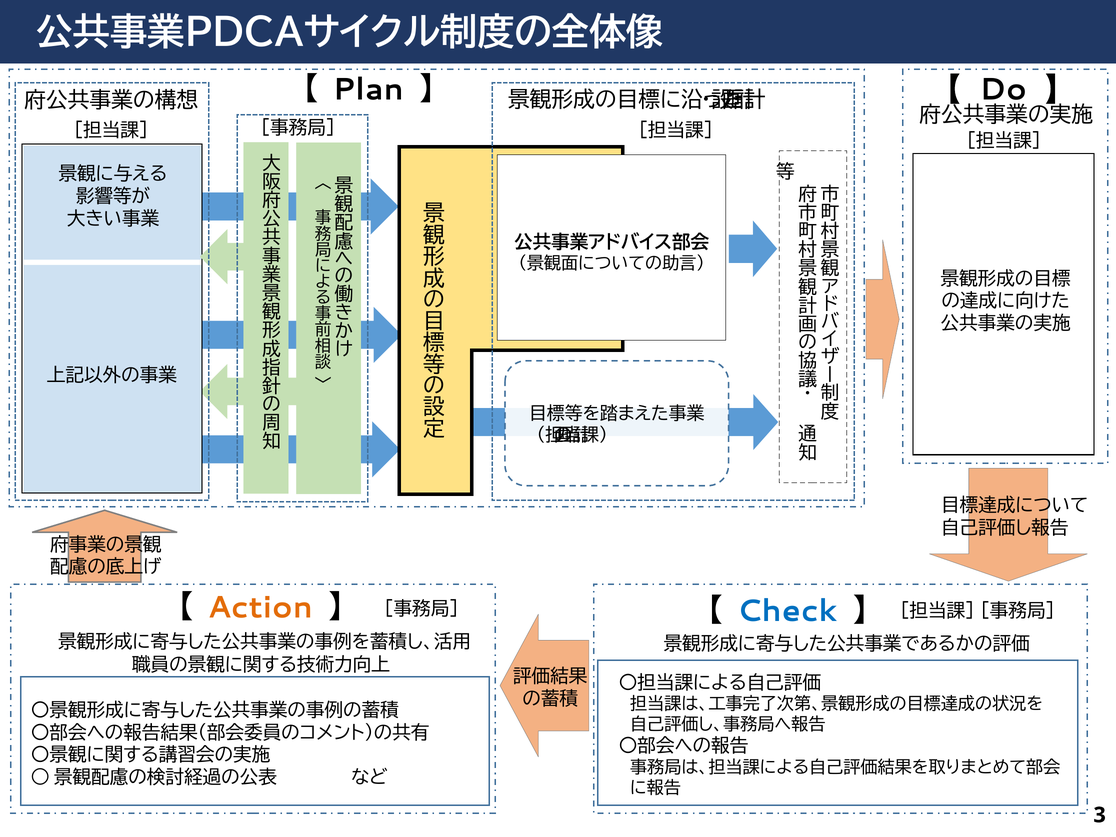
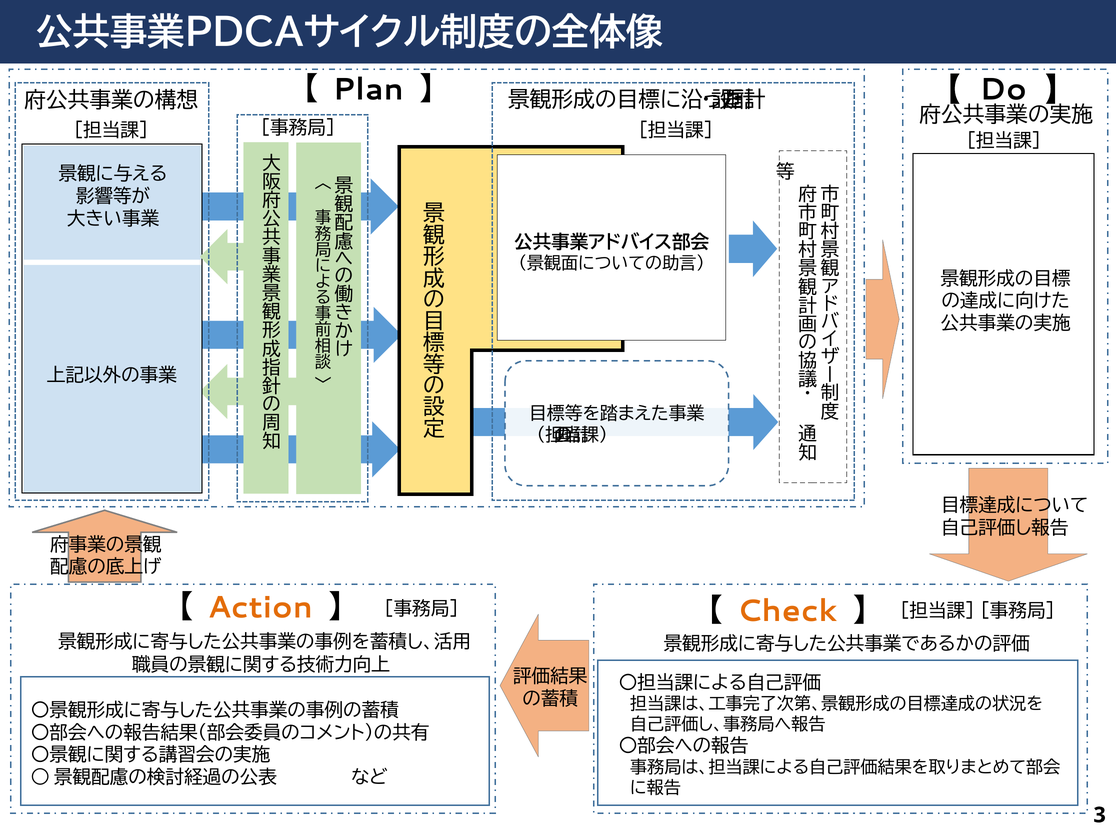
Check colour: blue -> orange (787, 611)
